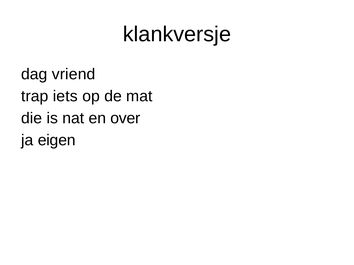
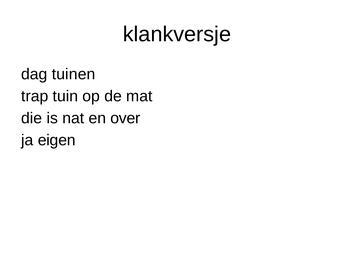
vriend: vriend -> tuinen (74, 74)
iets: iets -> tuin (65, 96)
